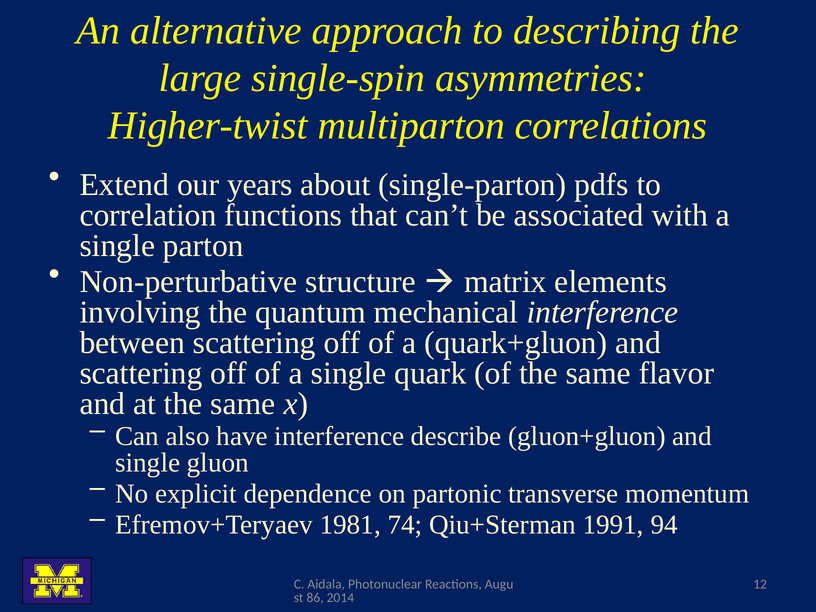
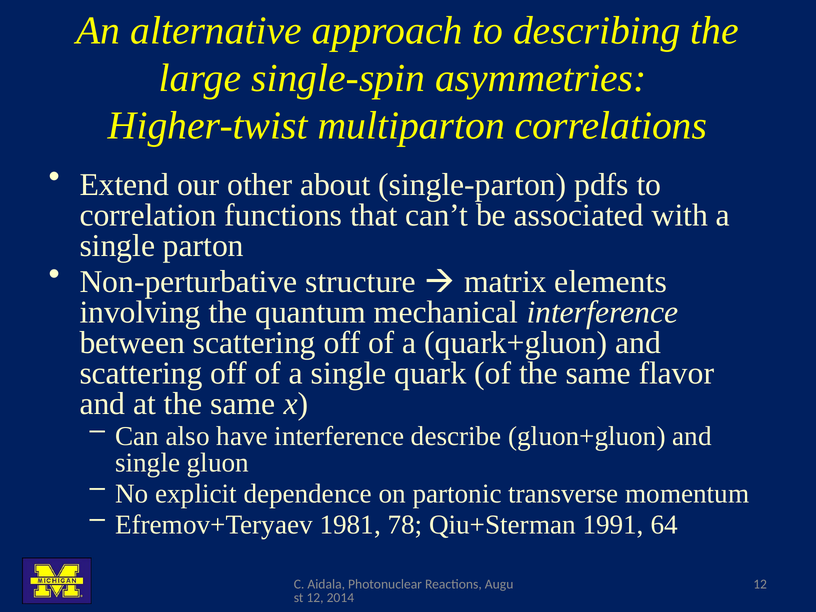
years: years -> other (260, 185)
74: 74 -> 78 (405, 525)
94: 94 -> 64 (664, 525)
86: 86 -> 12 (315, 598)
